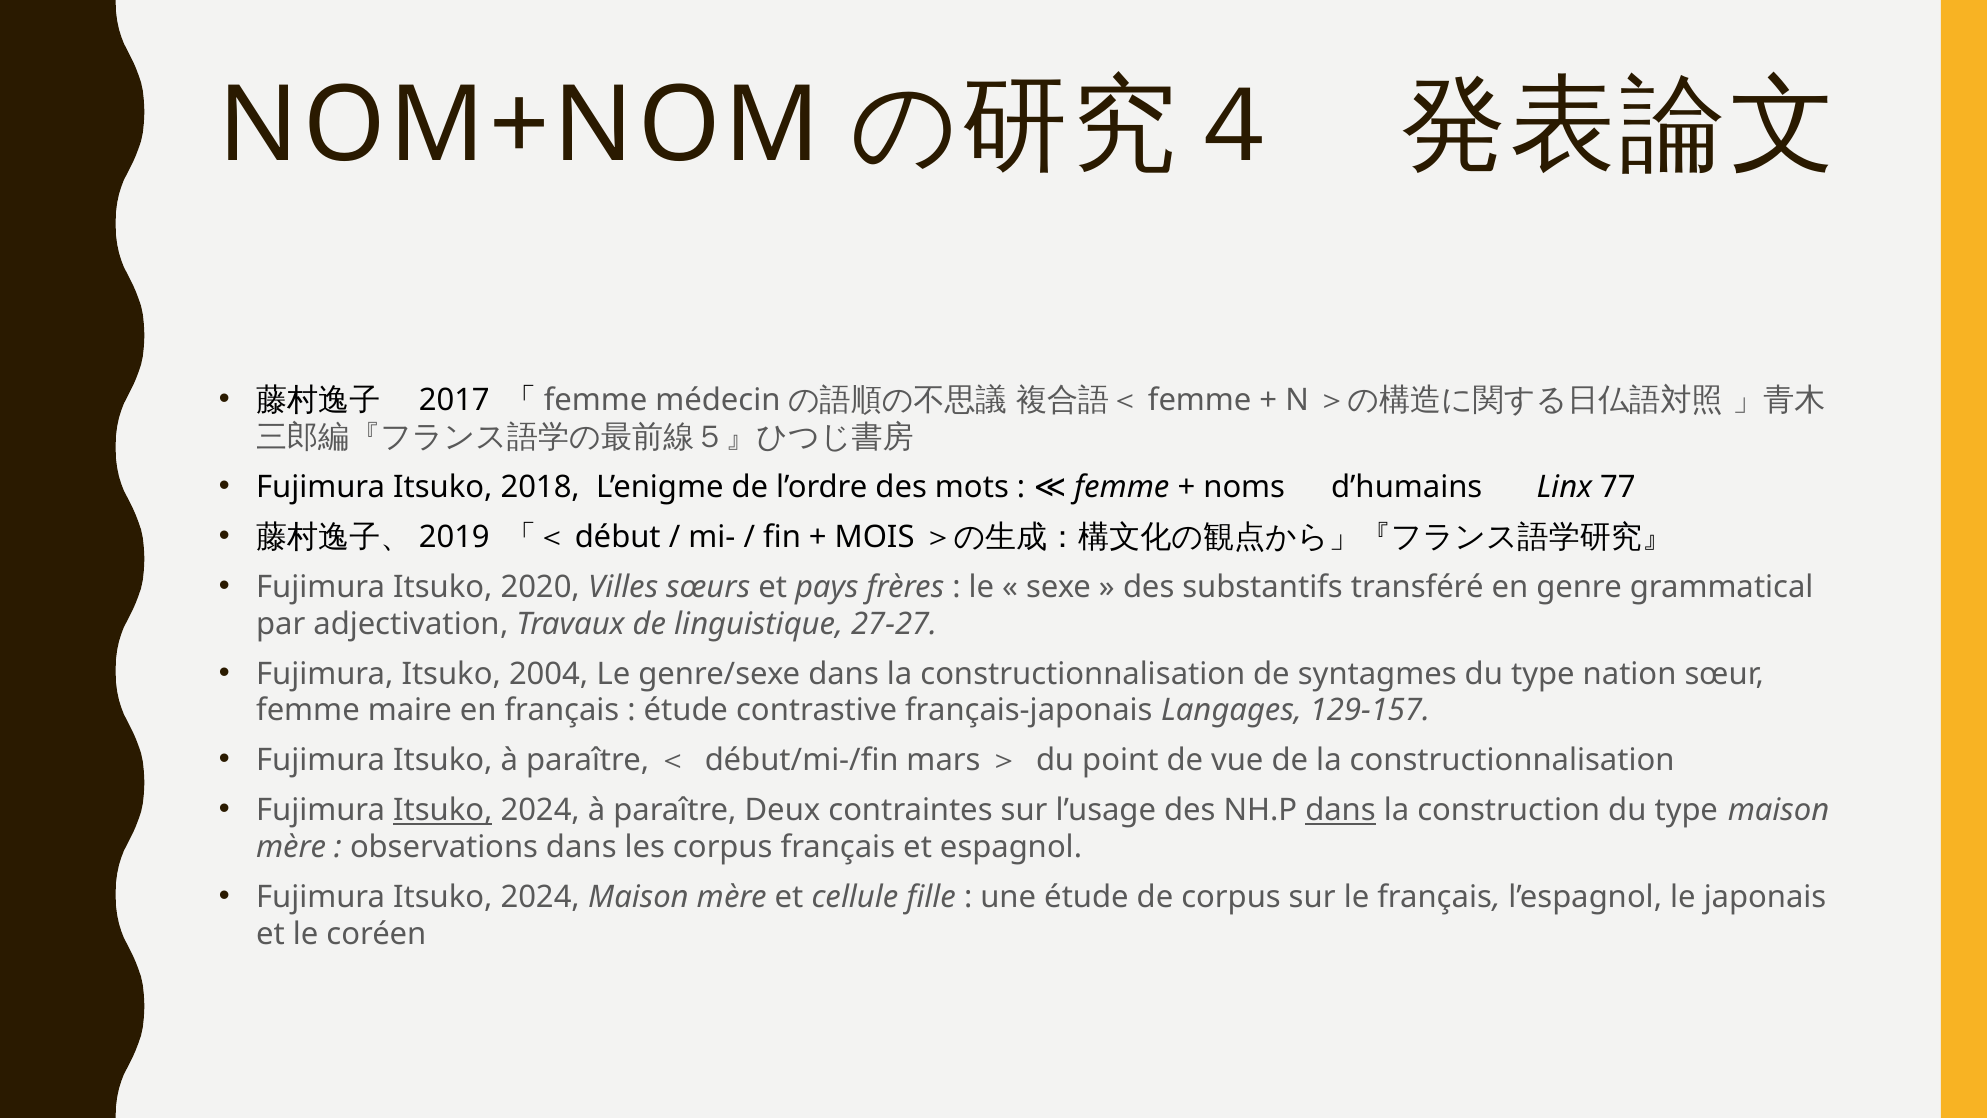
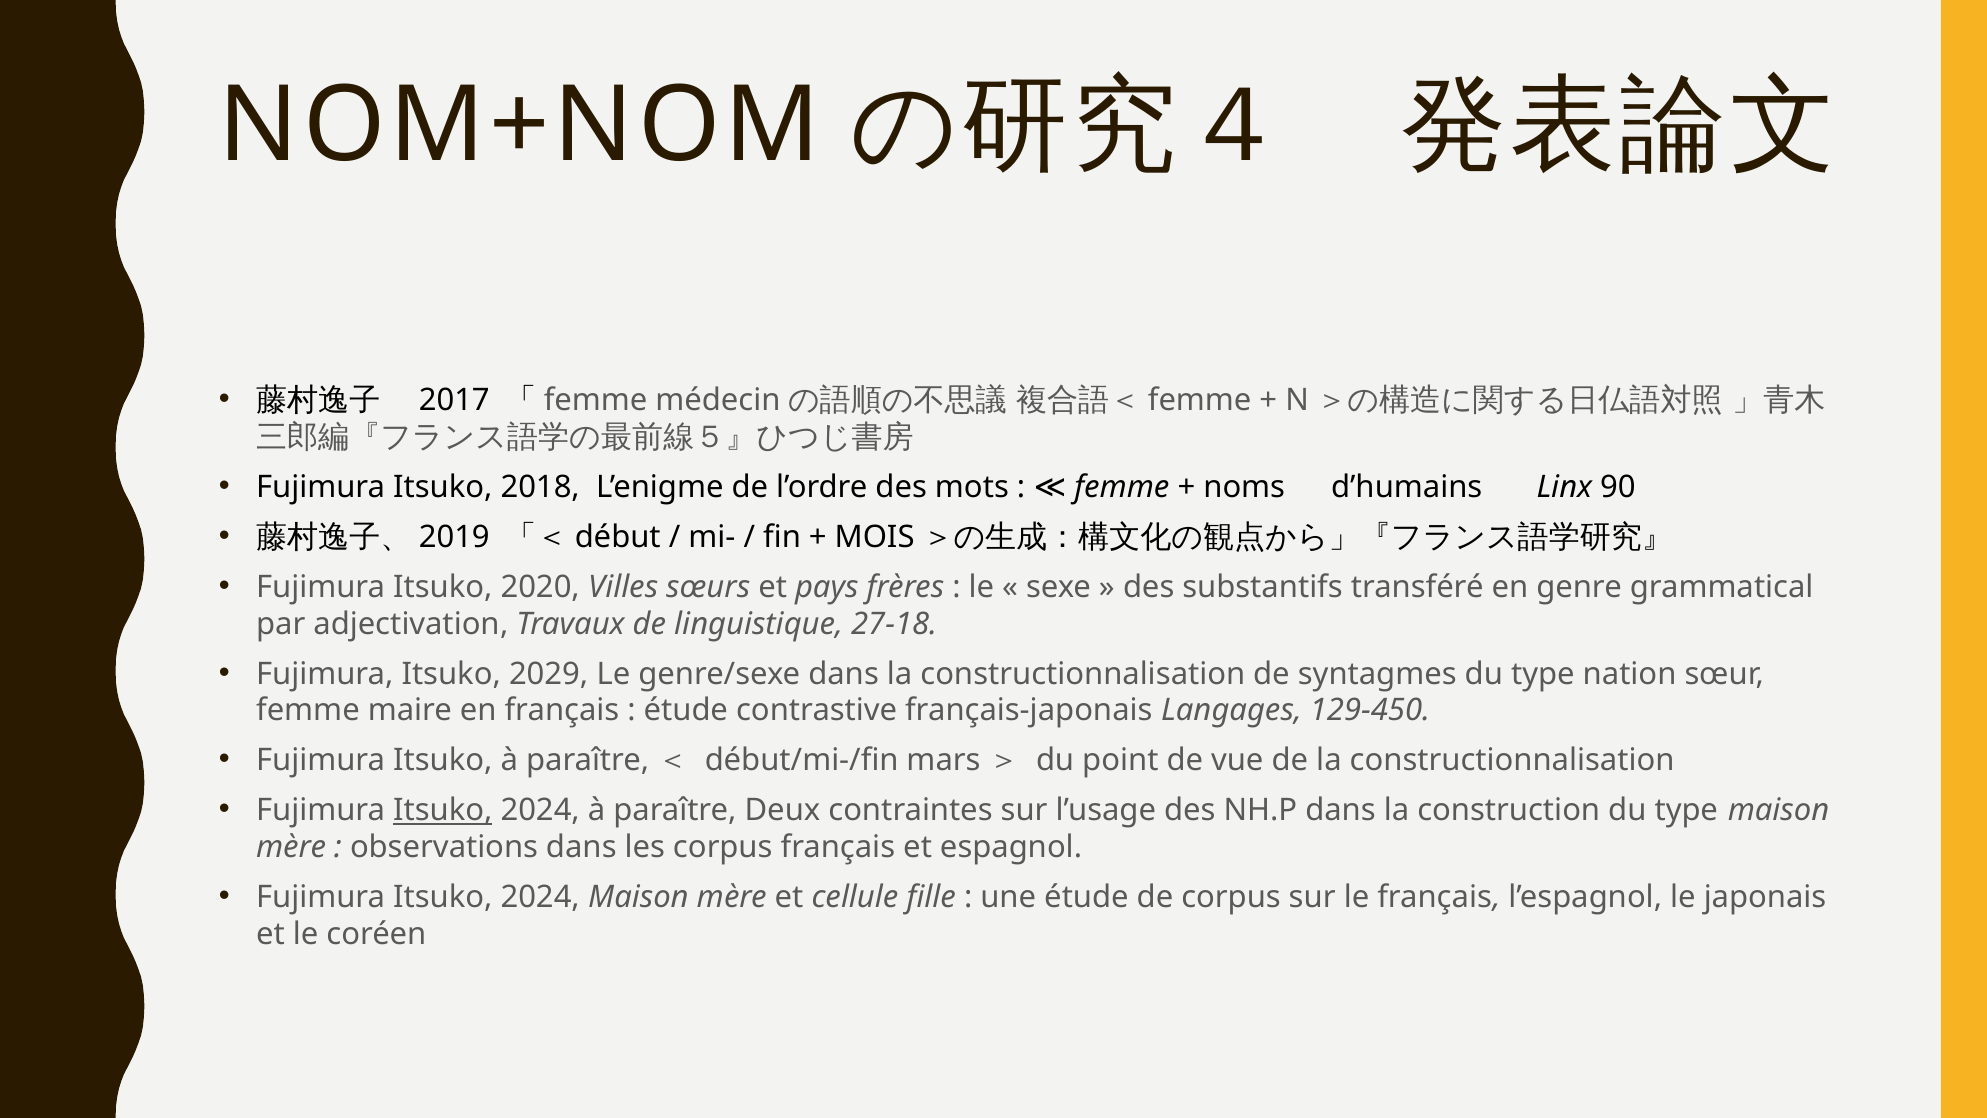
77: 77 -> 90 (1618, 487)
27-27: 27-27 -> 27-18 (894, 624)
2004: 2004 -> 2029 (549, 674)
129-157: 129-157 -> 129-450 (1370, 710)
dans underline: present -> none (1341, 810)
